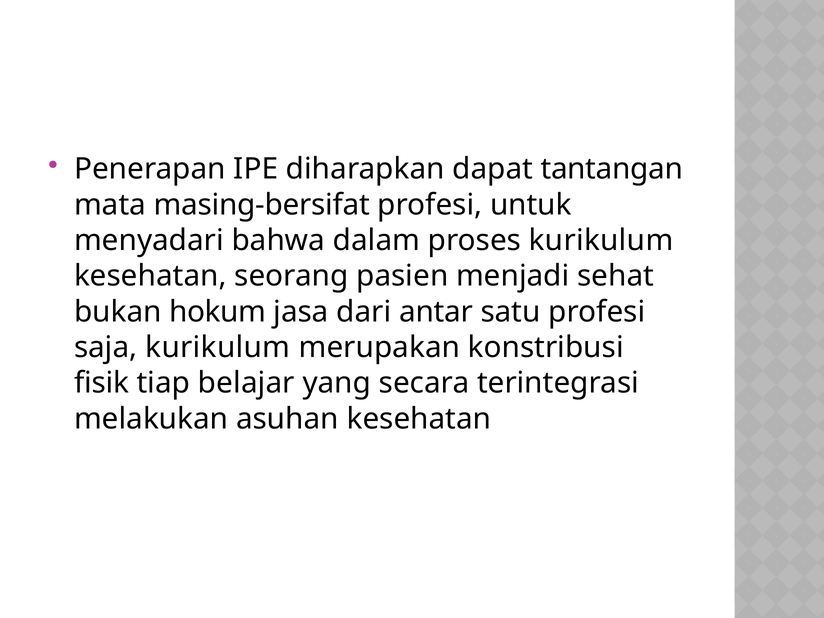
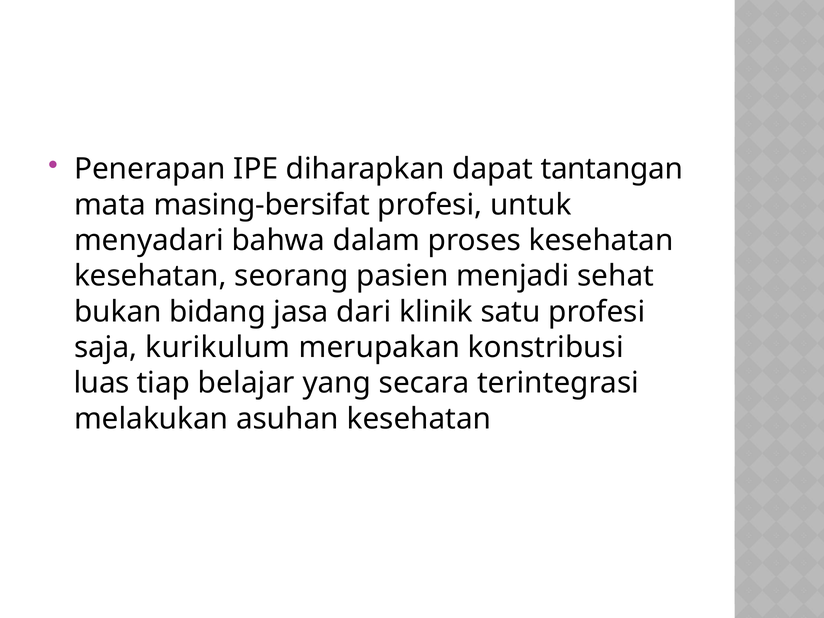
proses kurikulum: kurikulum -> kesehatan (601, 240)
hokum: hokum -> bidang (218, 312)
antar: antar -> klinik (436, 312)
fisik: fisik -> luas (102, 383)
